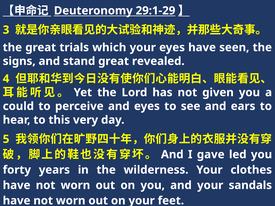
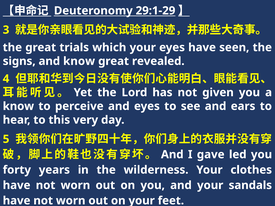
and stand: stand -> know (79, 61)
could: could -> know (18, 106)
